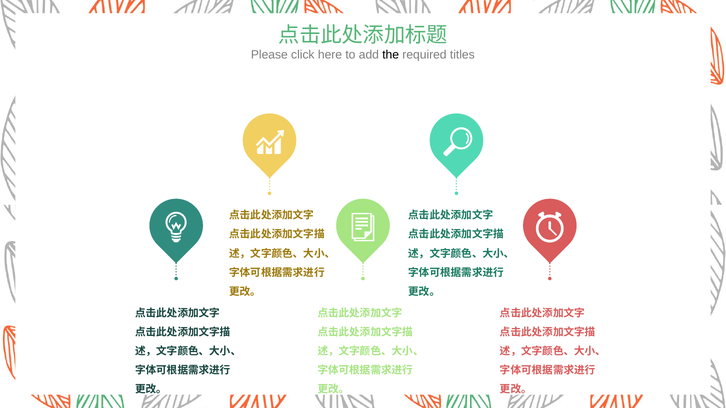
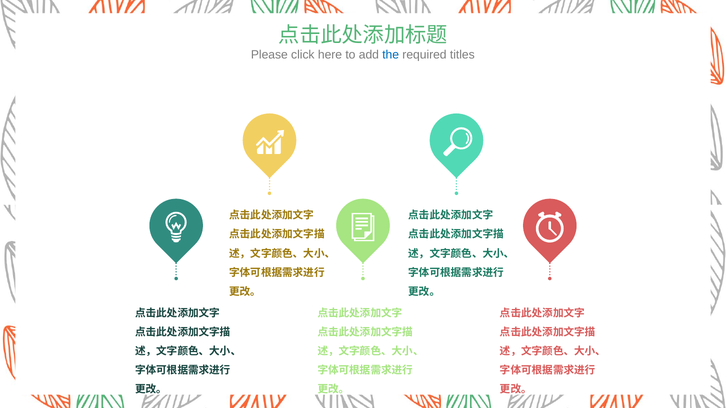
the colour: black -> blue (391, 55)
